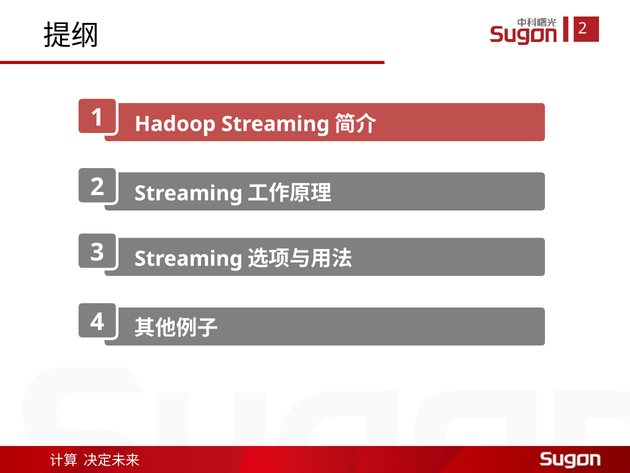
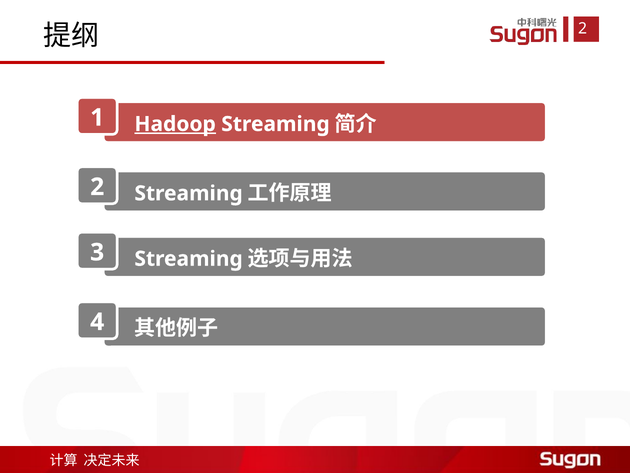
Hadoop underline: none -> present (175, 124)
